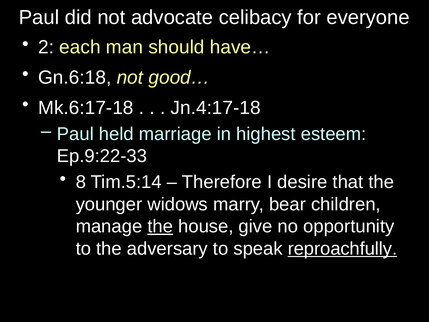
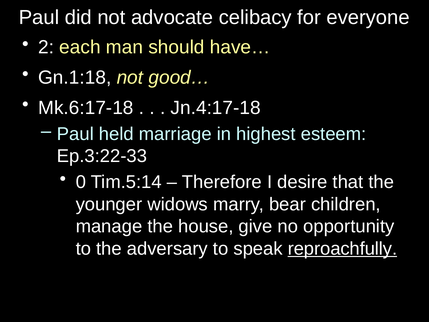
Gn.6:18: Gn.6:18 -> Gn.1:18 (75, 77)
Ep.9:22-33: Ep.9:22-33 -> Ep.3:22-33 (102, 156)
8: 8 -> 0 (81, 182)
the underline: present -> none (160, 226)
